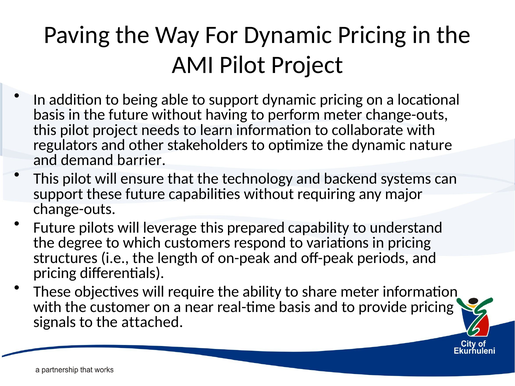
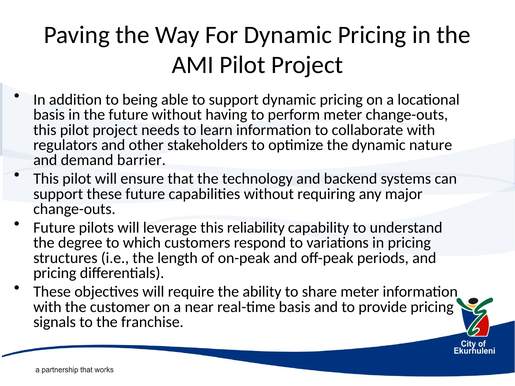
prepared: prepared -> reliability (256, 228)
attached: attached -> franchise (152, 322)
